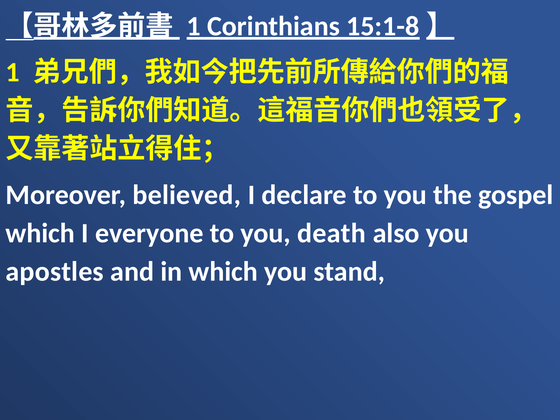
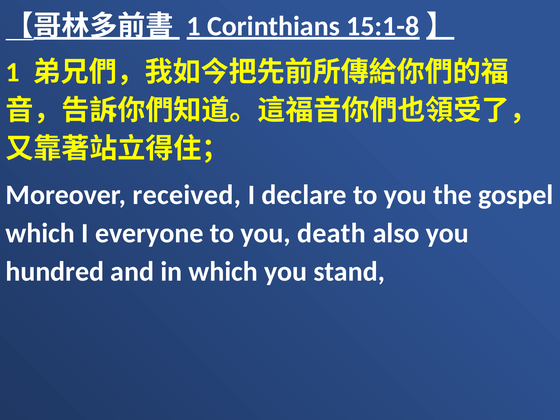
believed: believed -> received (187, 195)
apostles: apostles -> hundred (55, 272)
